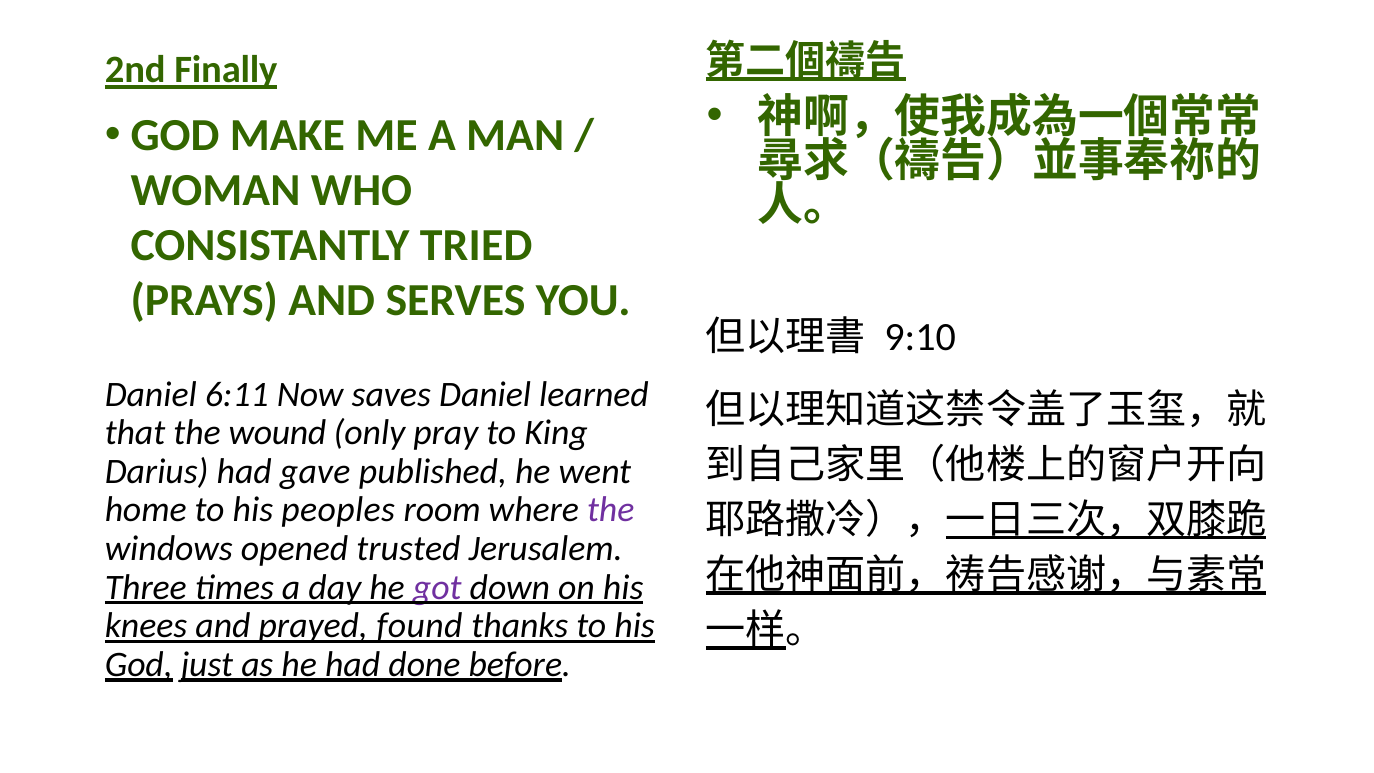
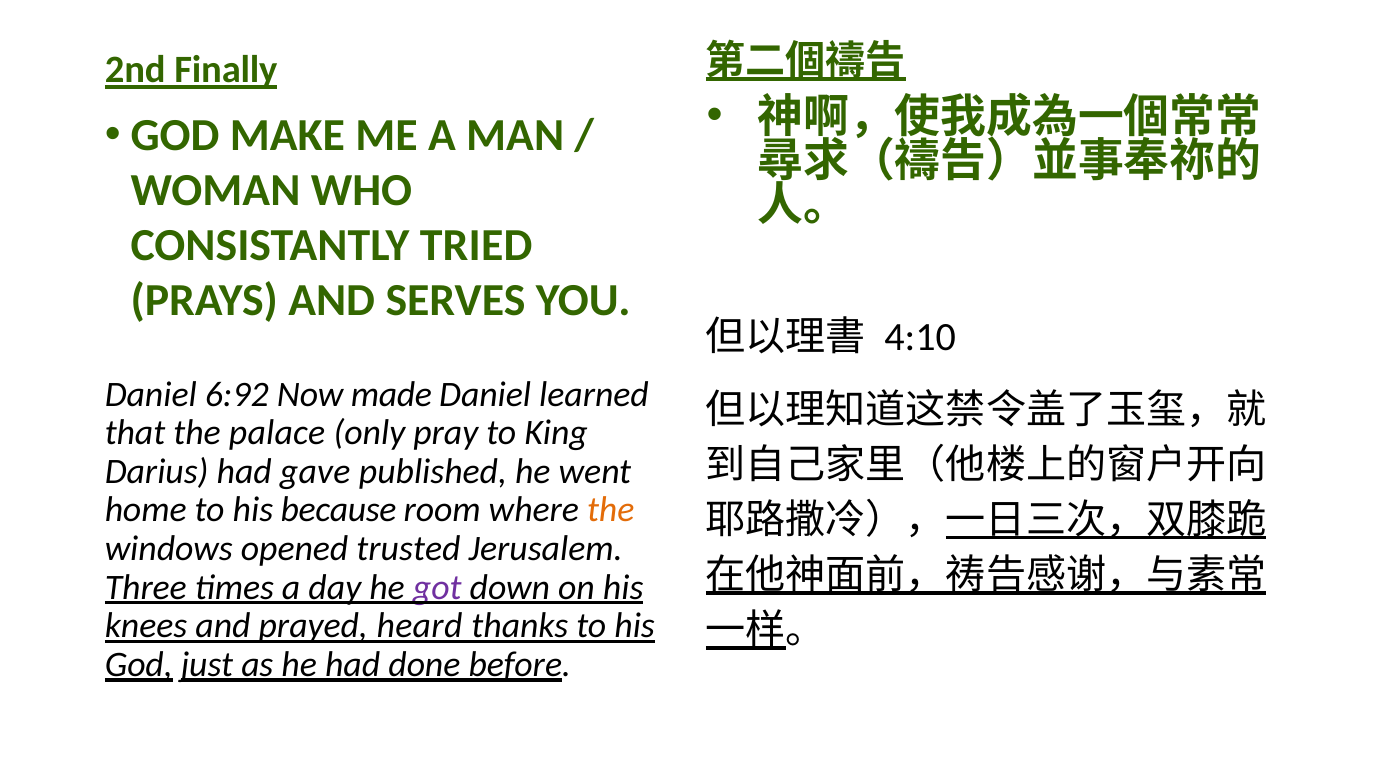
9:10: 9:10 -> 4:10 (920, 338)
6:11: 6:11 -> 6:92 (237, 394)
saves: saves -> made (391, 394)
wound: wound -> palace (277, 433)
peoples: peoples -> because (339, 510)
the colour: purple -> orange (611, 510)
found: found -> heard (420, 626)
